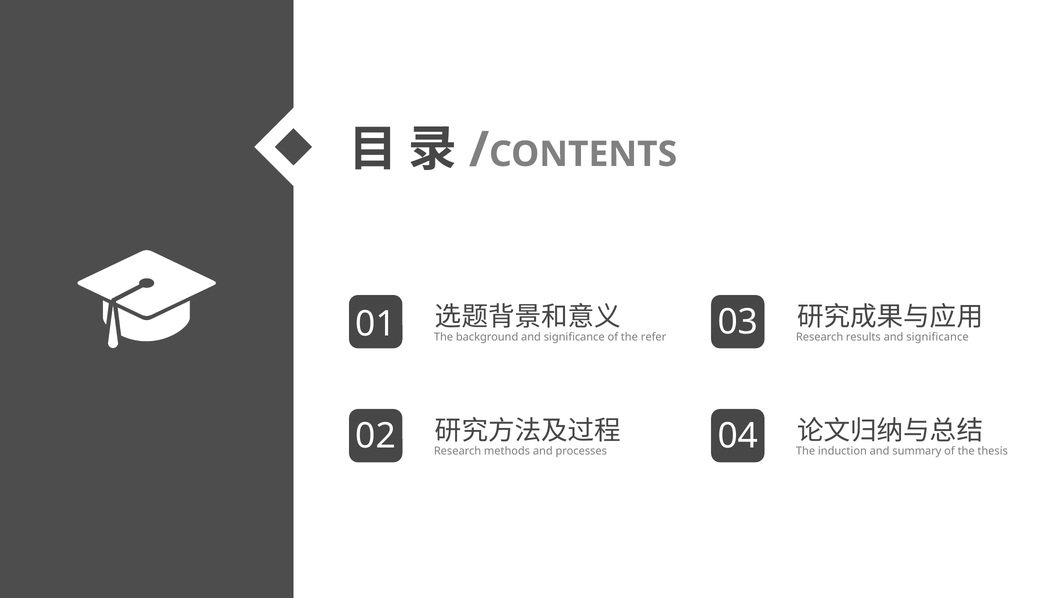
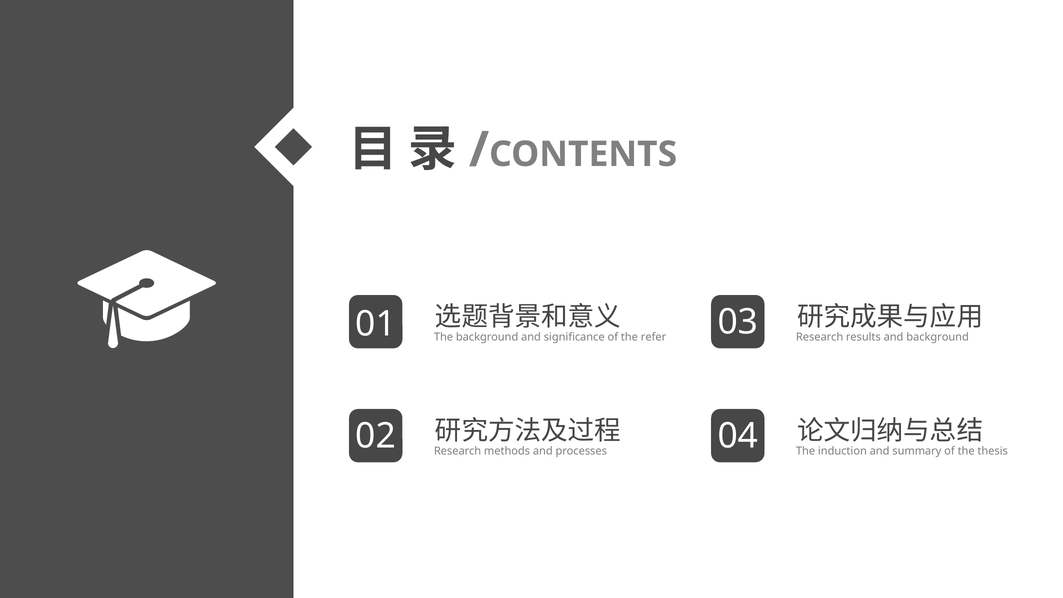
results and significance: significance -> background (938, 337)
